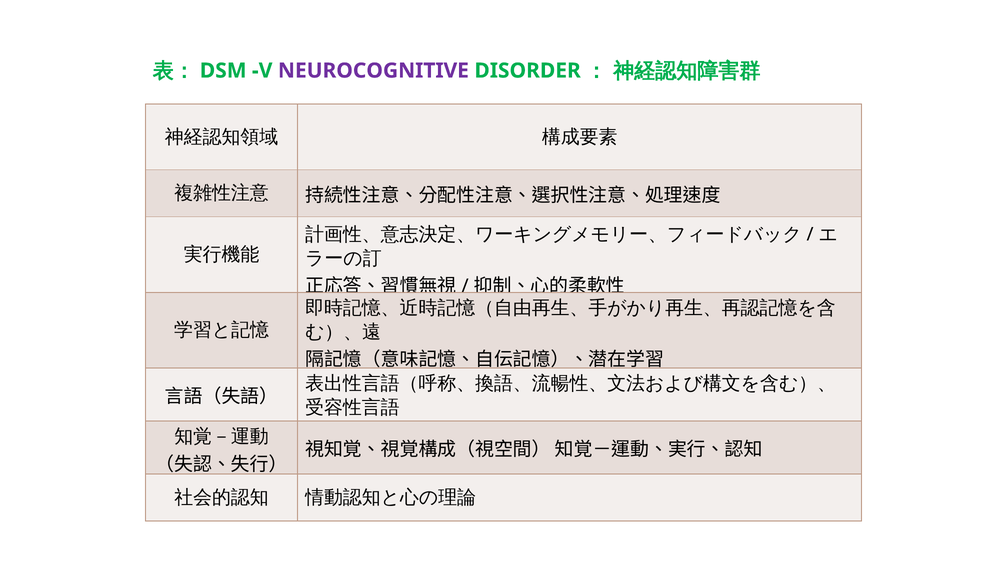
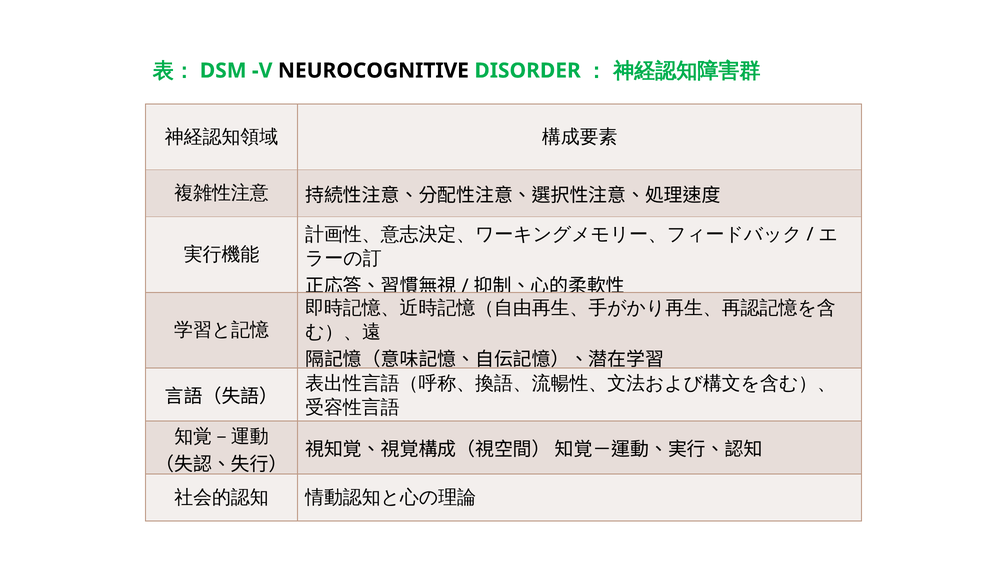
NEUROCOGNITIVE colour: purple -> black (373, 71)
